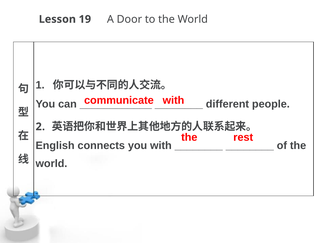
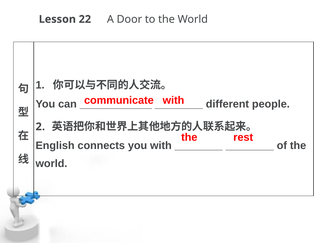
19: 19 -> 22 (85, 19)
